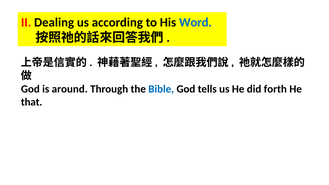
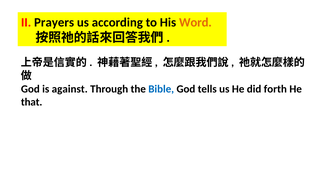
Dealing: Dealing -> Prayers (54, 22)
Word colour: blue -> orange (195, 22)
around: around -> against (70, 89)
